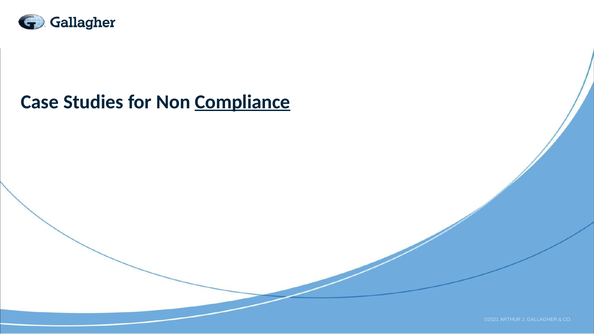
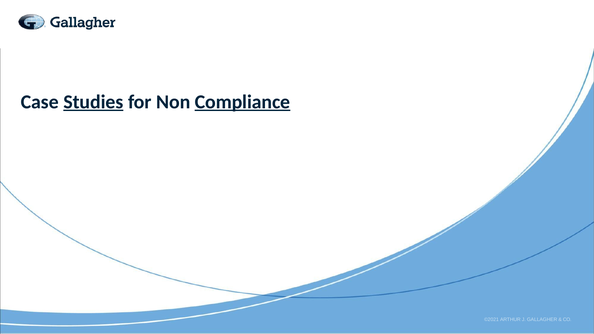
Studies underline: none -> present (93, 102)
